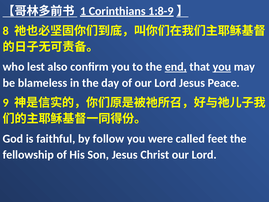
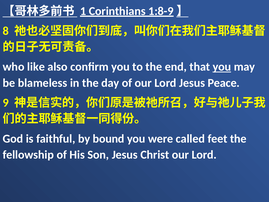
lest: lest -> like (36, 67)
end underline: present -> none (176, 67)
follow: follow -> bound (109, 138)
